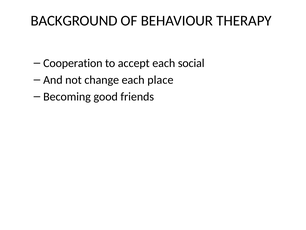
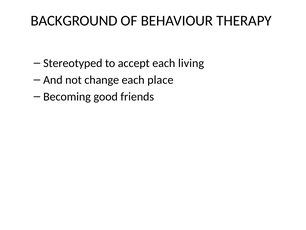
Cooperation: Cooperation -> Stereotyped (73, 63)
social: social -> living (191, 63)
